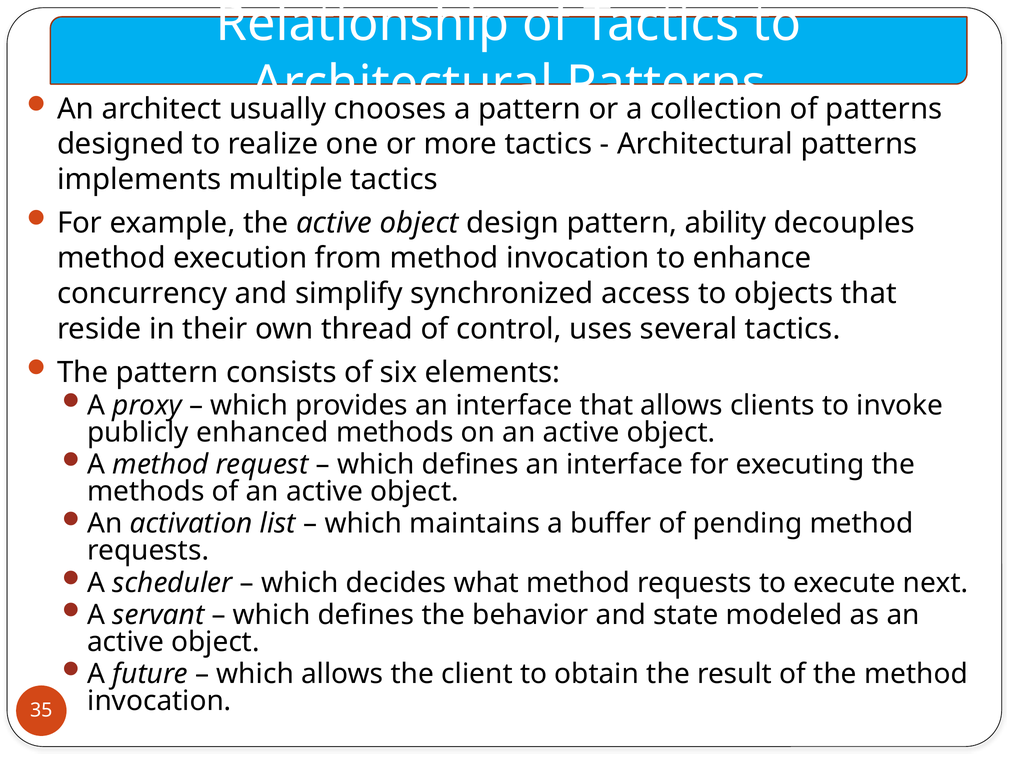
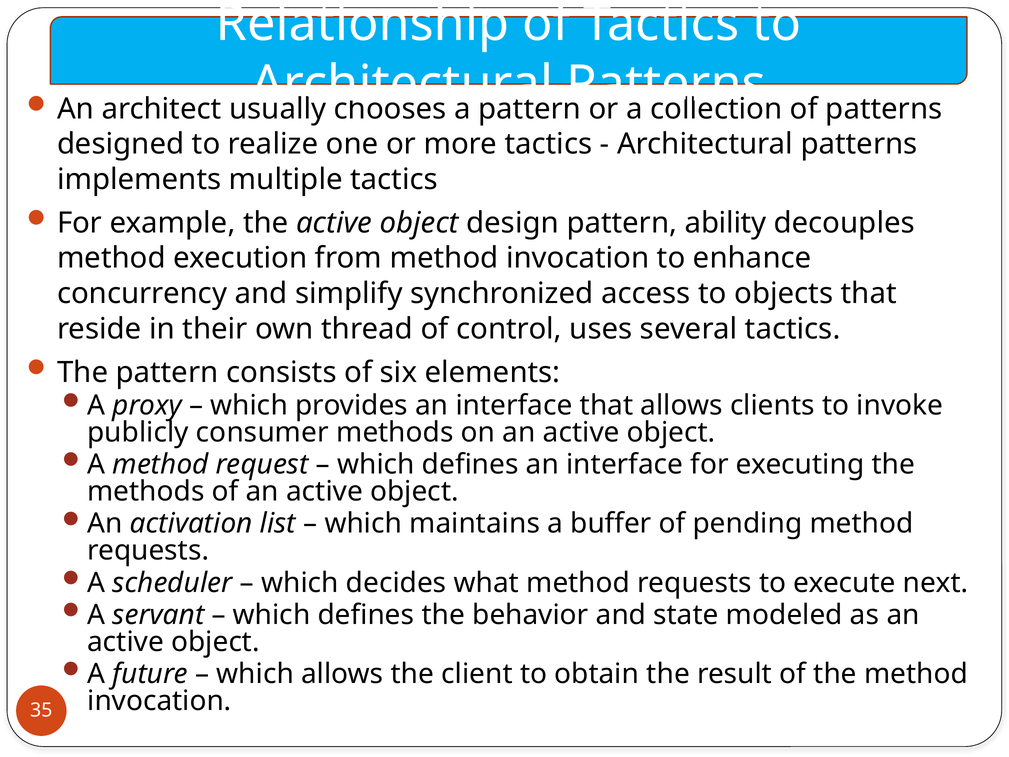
enhanced: enhanced -> consumer (262, 432)
